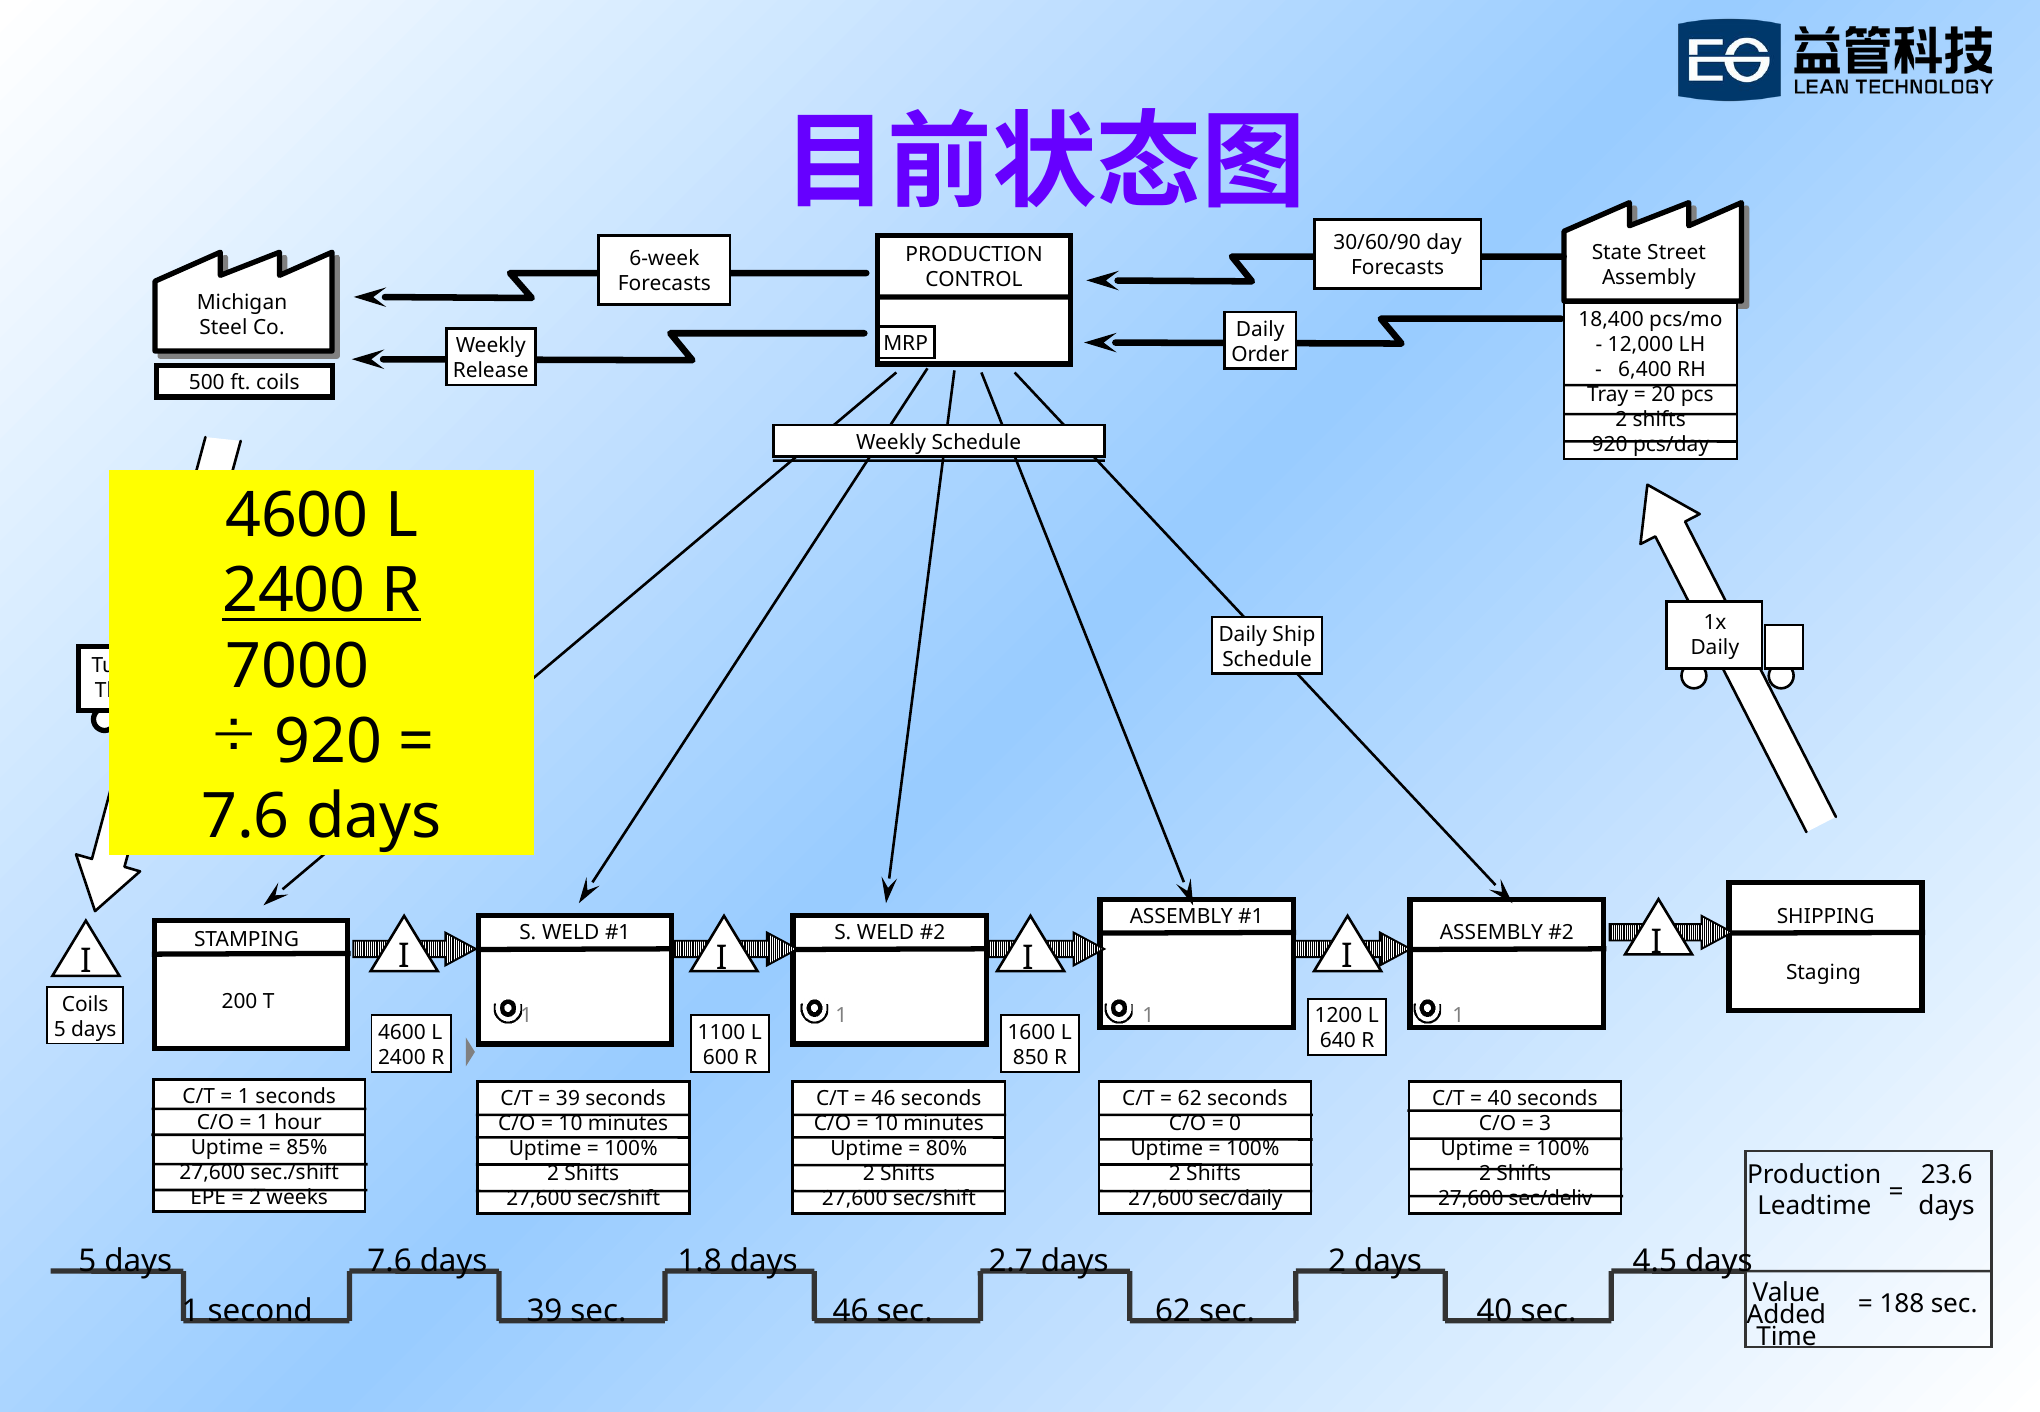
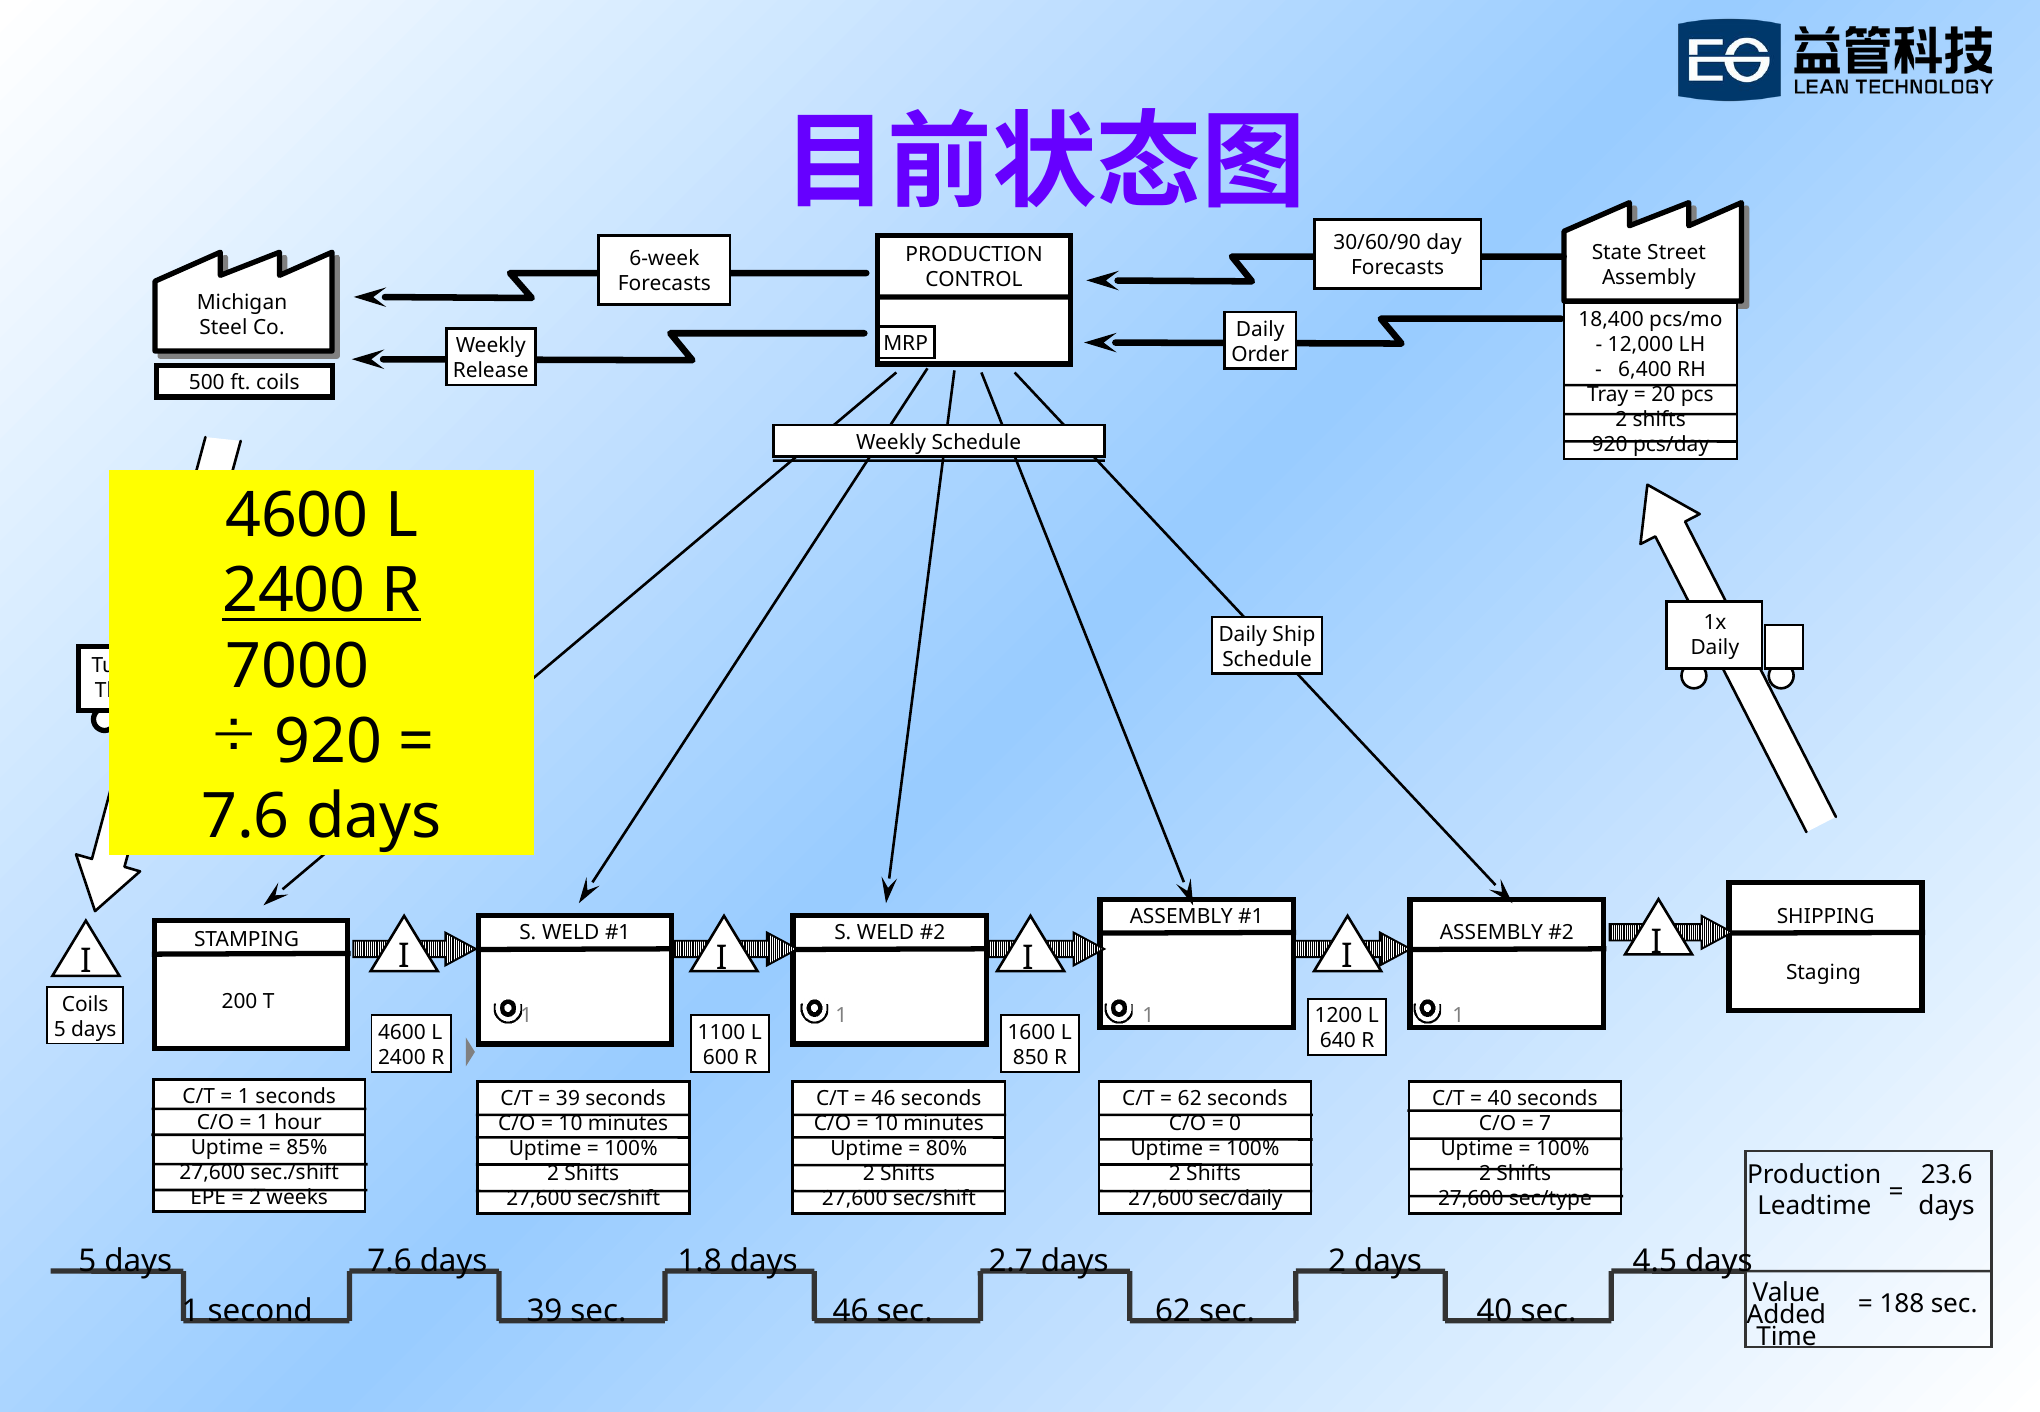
3: 3 -> 7 (1545, 1124)
sec/deliv: sec/deliv -> sec/type (1550, 1199)
